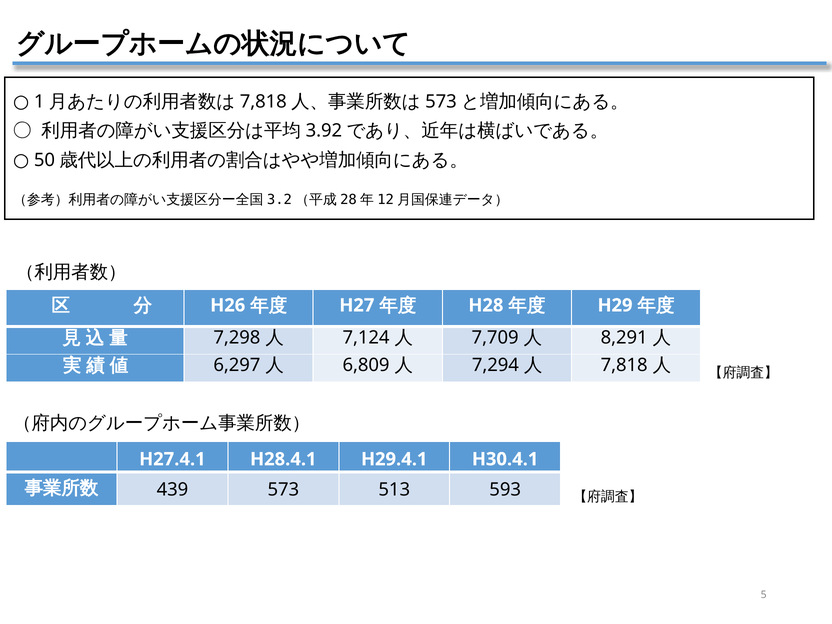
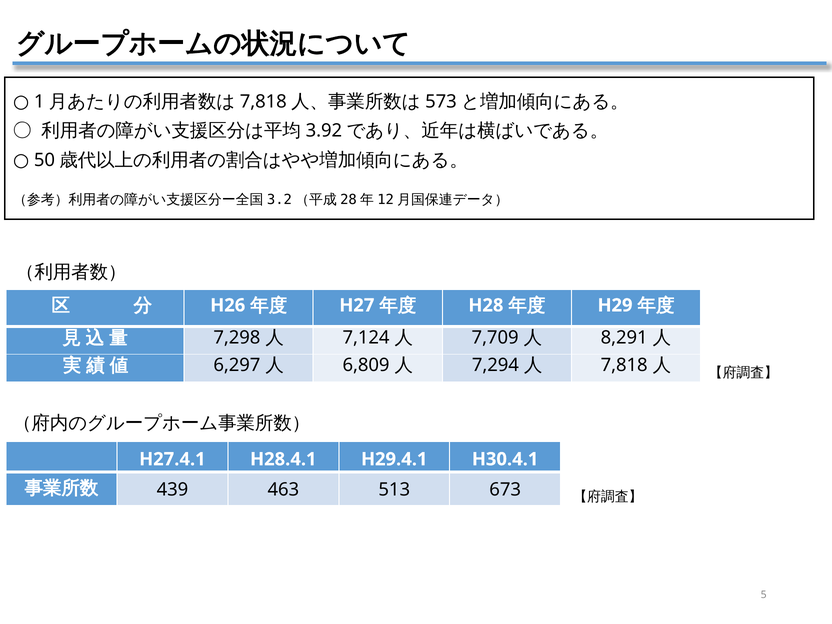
573: 573 -> 463 (283, 490)
593: 593 -> 673 (505, 490)
